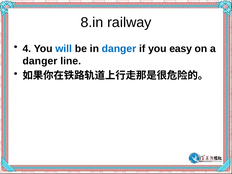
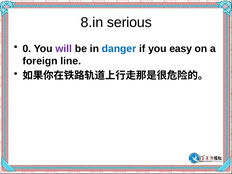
railway: railway -> serious (129, 22)
4: 4 -> 0 (27, 49)
will colour: blue -> purple (64, 49)
danger: danger -> foreign (40, 61)
